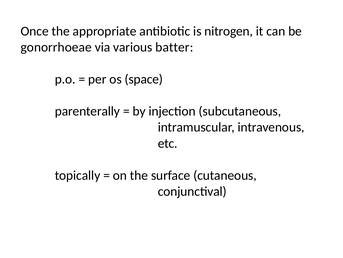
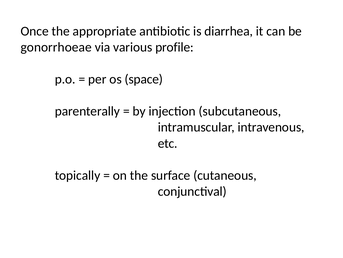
nitrogen: nitrogen -> diarrhea (229, 31)
batter: batter -> profile (174, 47)
